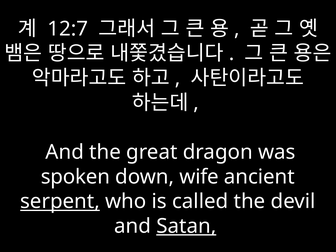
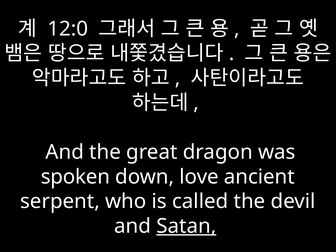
12:7: 12:7 -> 12:0 (68, 29)
wife: wife -> love (199, 177)
serpent underline: present -> none (60, 201)
